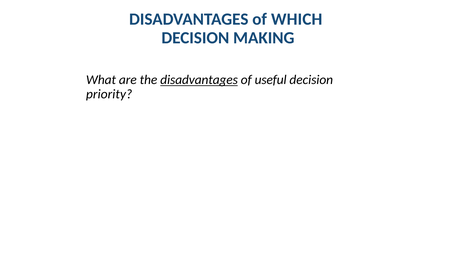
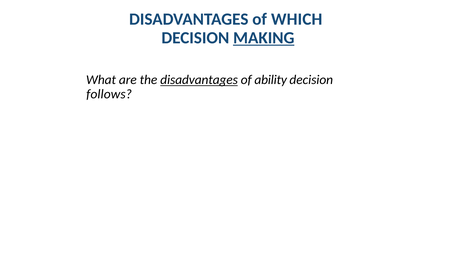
MAKING underline: none -> present (264, 38)
useful: useful -> ability (271, 80)
priority: priority -> follows (109, 94)
